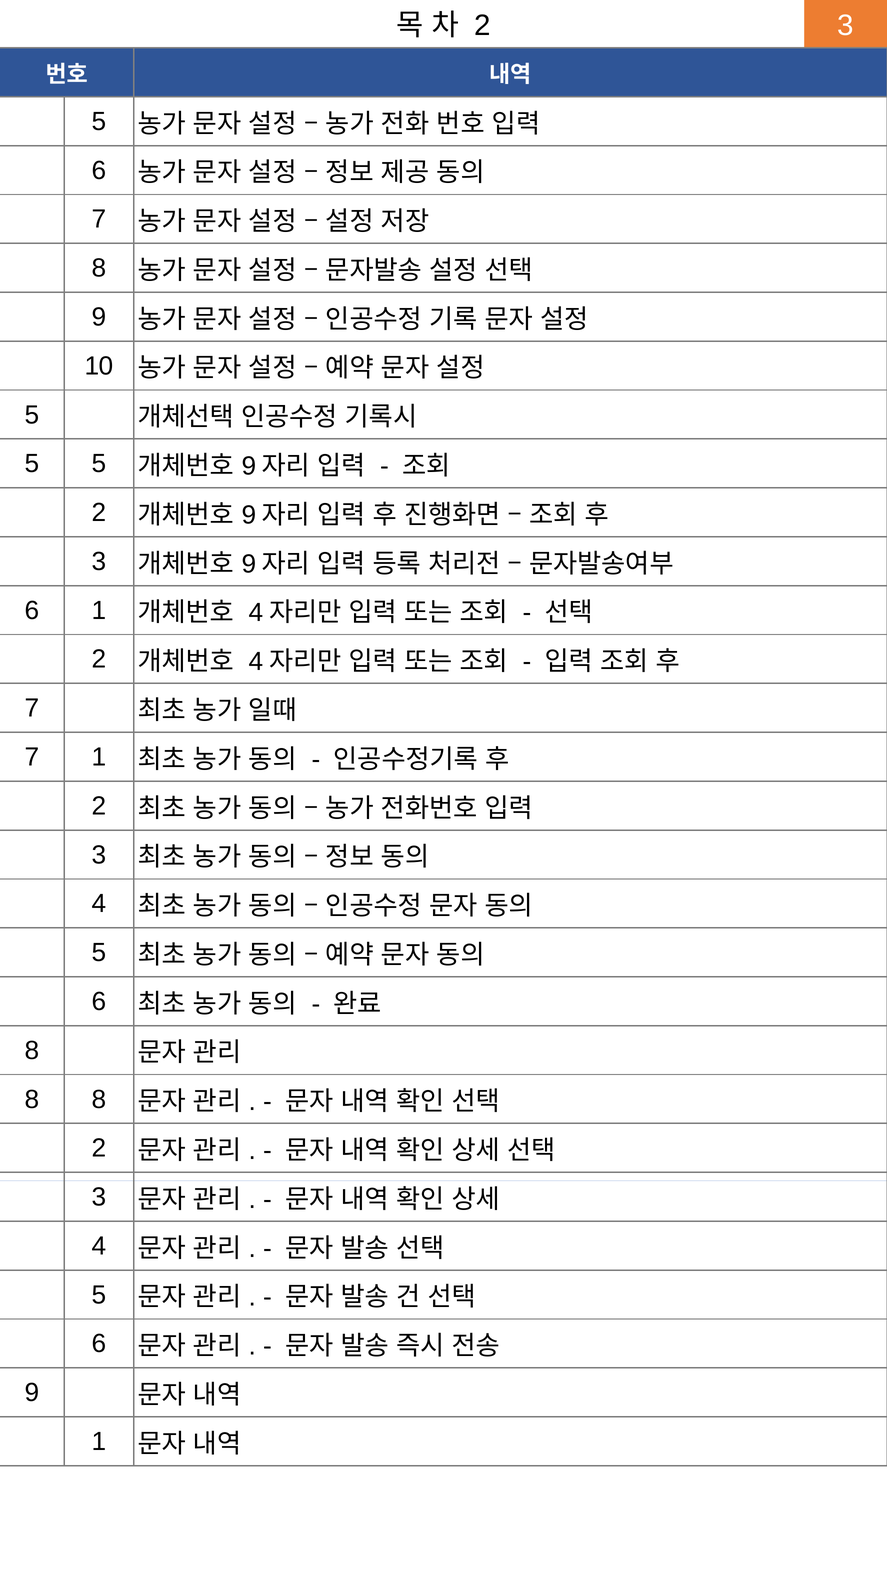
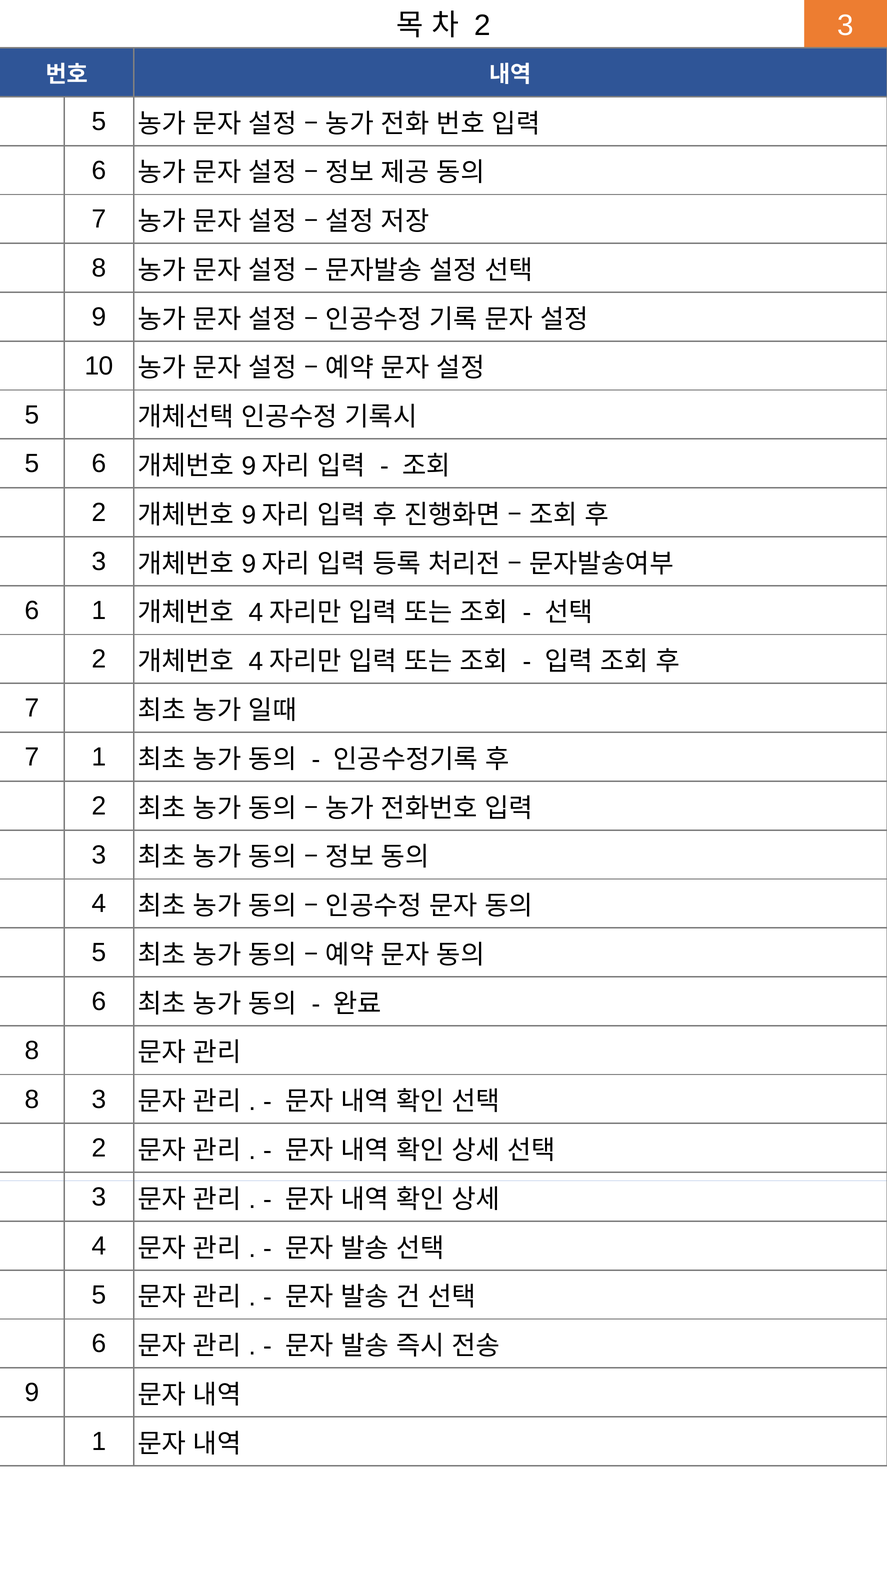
5 5: 5 -> 6 (99, 464)
8 8: 8 -> 3 (99, 1099)
